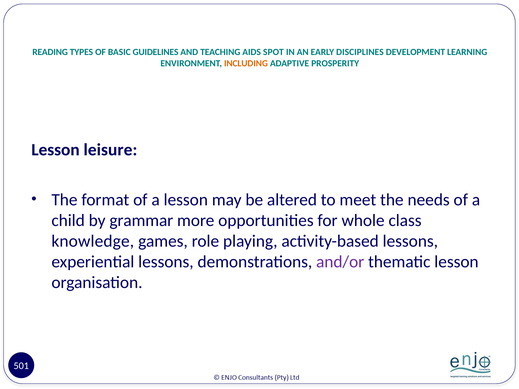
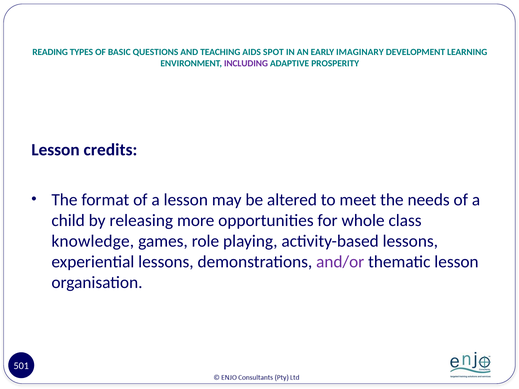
GUIDELINES: GUIDELINES -> QUESTIONS (155, 52)
DISCIPLINES: DISCIPLINES -> IMAGINARY (360, 52)
INCLUDING colour: orange -> purple (246, 63)
leisure: leisure -> credits (110, 150)
grammar: grammar -> releasing (141, 221)
